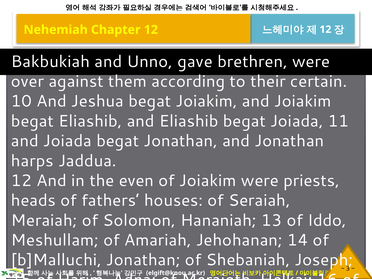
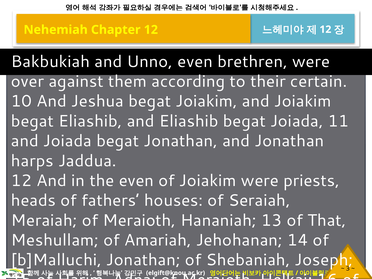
Unno gave: gave -> even (195, 62)
Meraiah of Solomon: Solomon -> Meraioth (139, 220)
13 of Iddo: Iddo -> That (327, 220)
